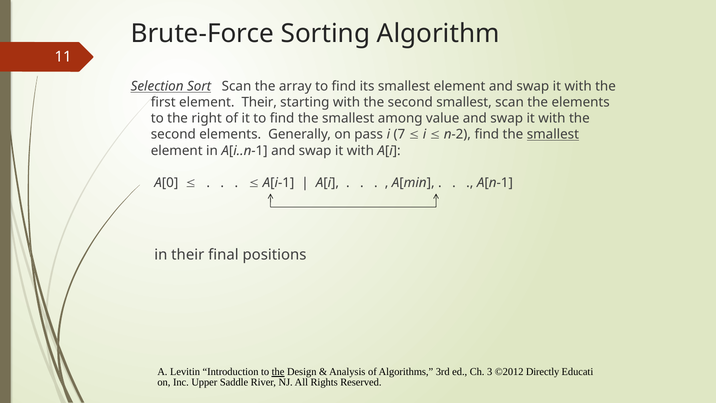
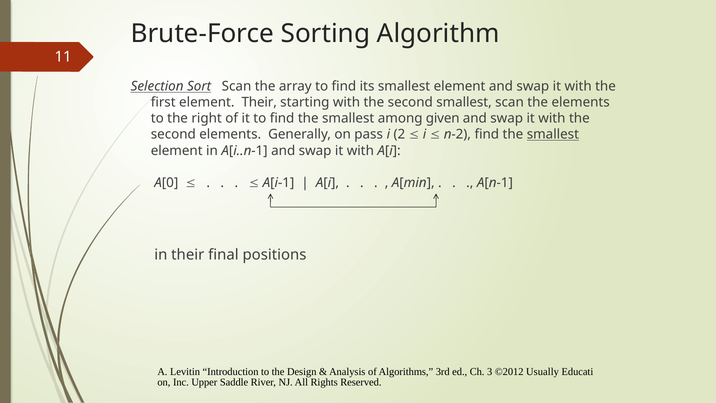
value: value -> given (443, 118)
7: 7 -> 2 (399, 134)
the underline: present -> none (278, 372)
Directly: Directly -> Usually (543, 372)
